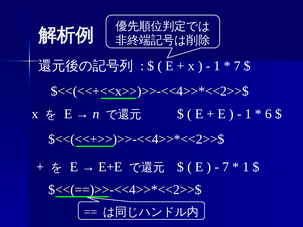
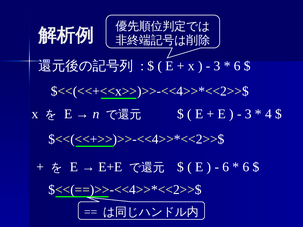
1: 1 -> 3 (217, 66)
7: 7 -> 6 (237, 66)
1: 1 -> 3 (248, 114)
6: 6 -> 4 (268, 114)
7: 7 -> 6 (226, 167)
1: 1 -> 6 (246, 167)
